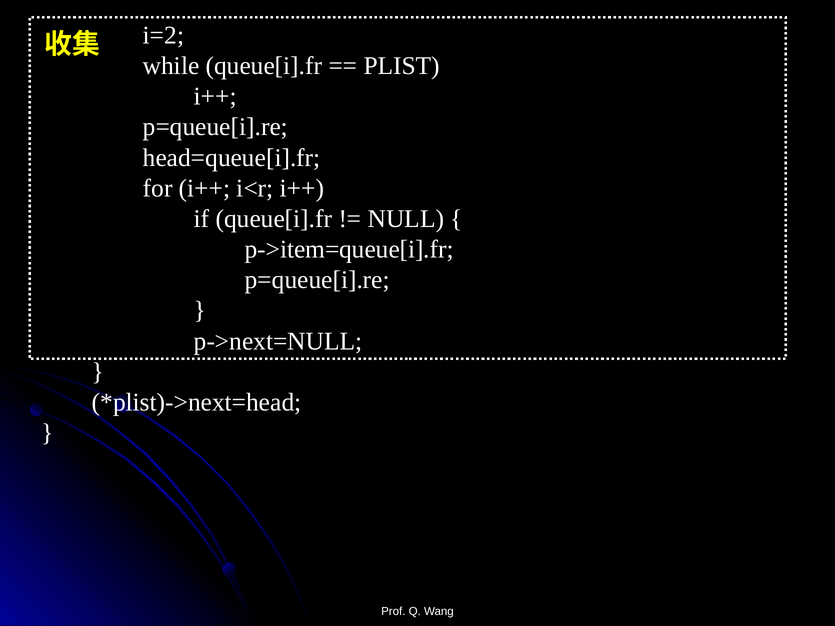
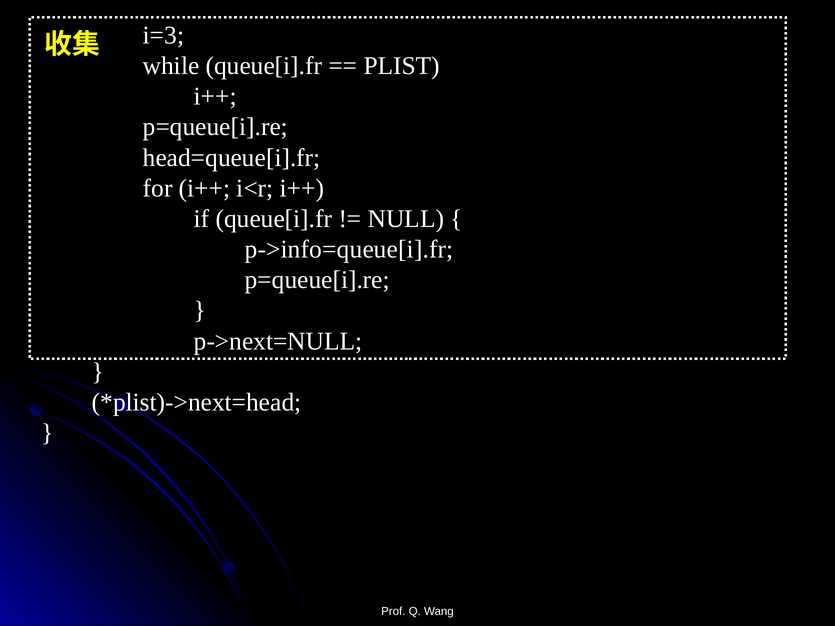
i=2: i=2 -> i=3 (164, 35)
p->item=queue[i].fr: p->item=queue[i].fr -> p->info=queue[i].fr (349, 249)
